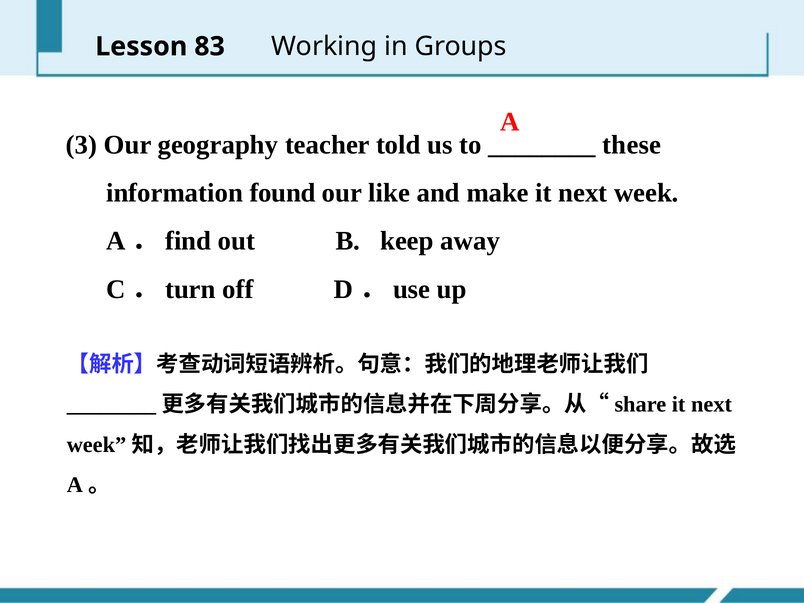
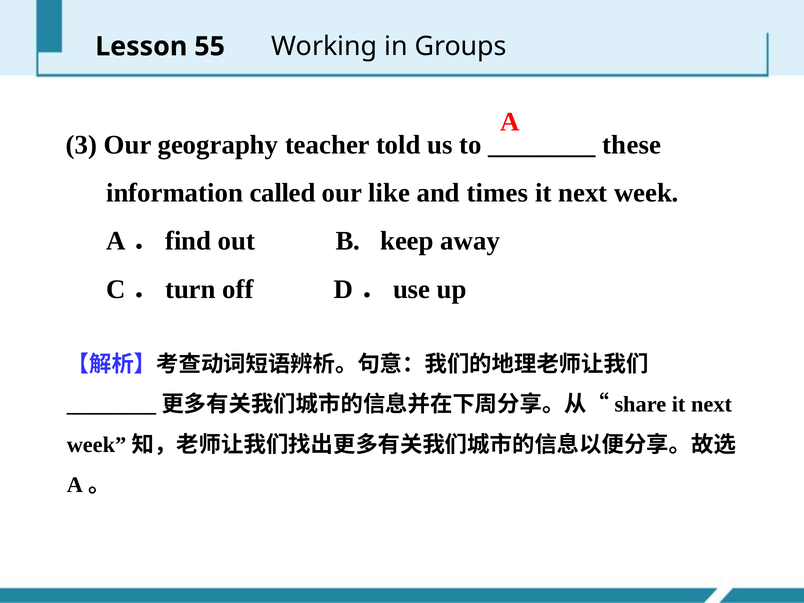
83: 83 -> 55 (210, 46)
found: found -> called (283, 193)
make: make -> times (497, 193)
